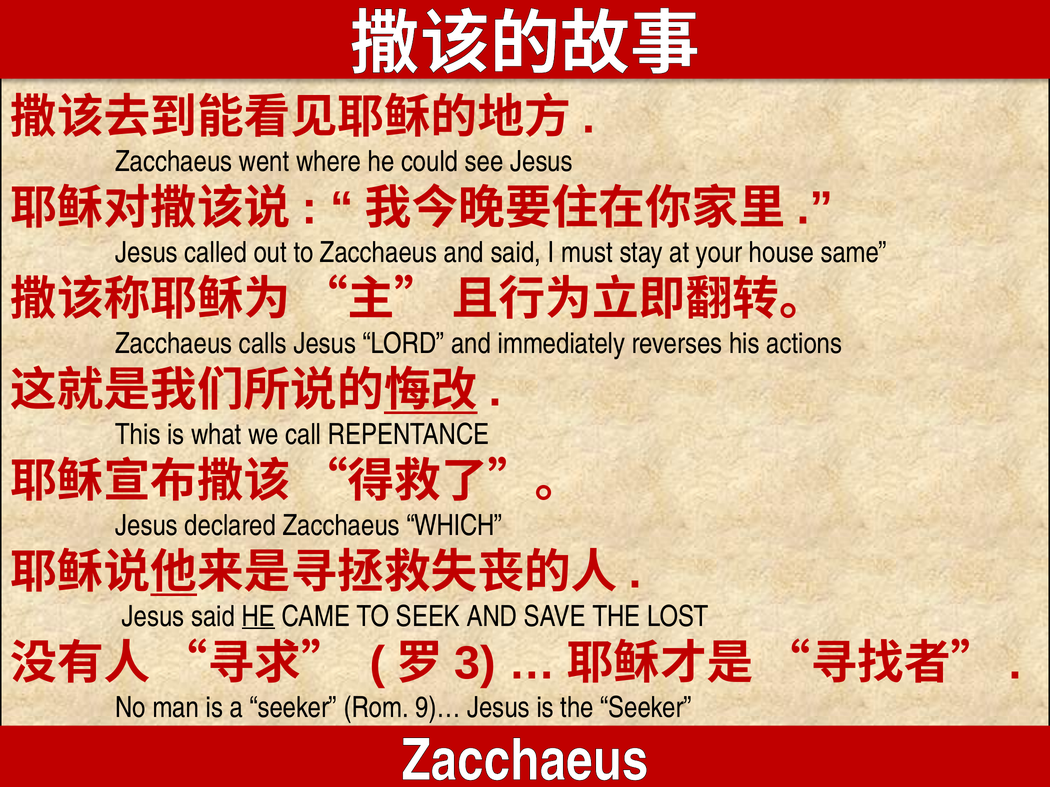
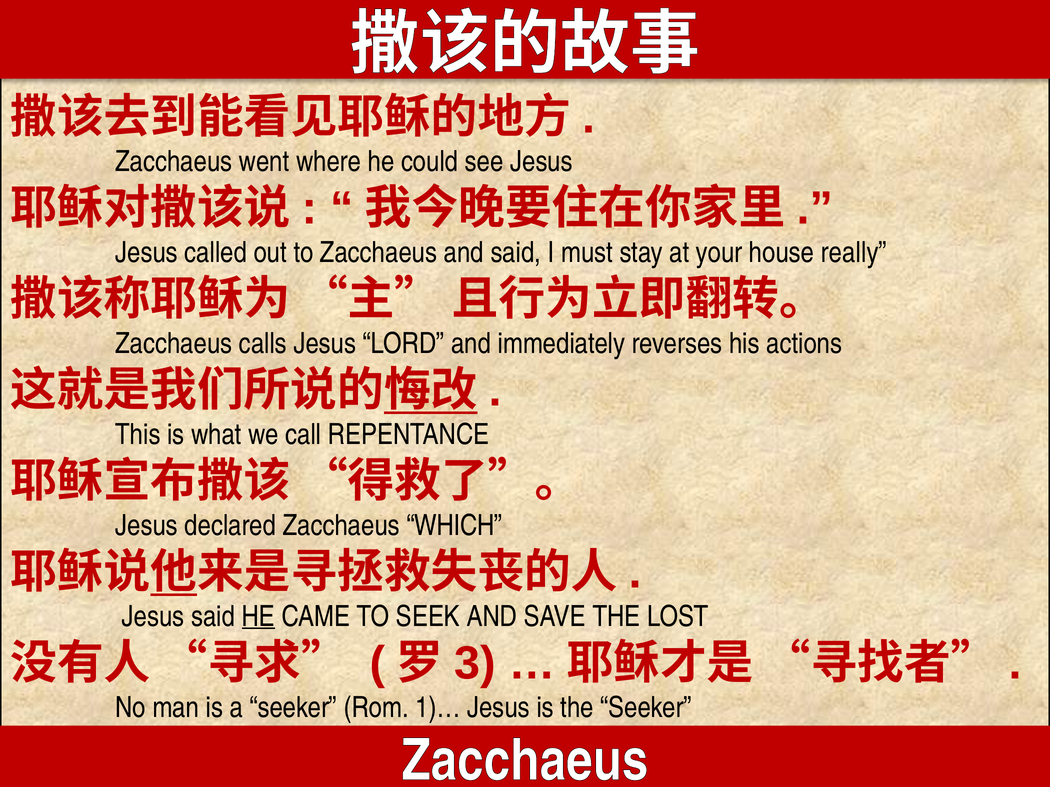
same: same -> really (854, 253)
9)…: 9)… -> 1)… (438, 708)
